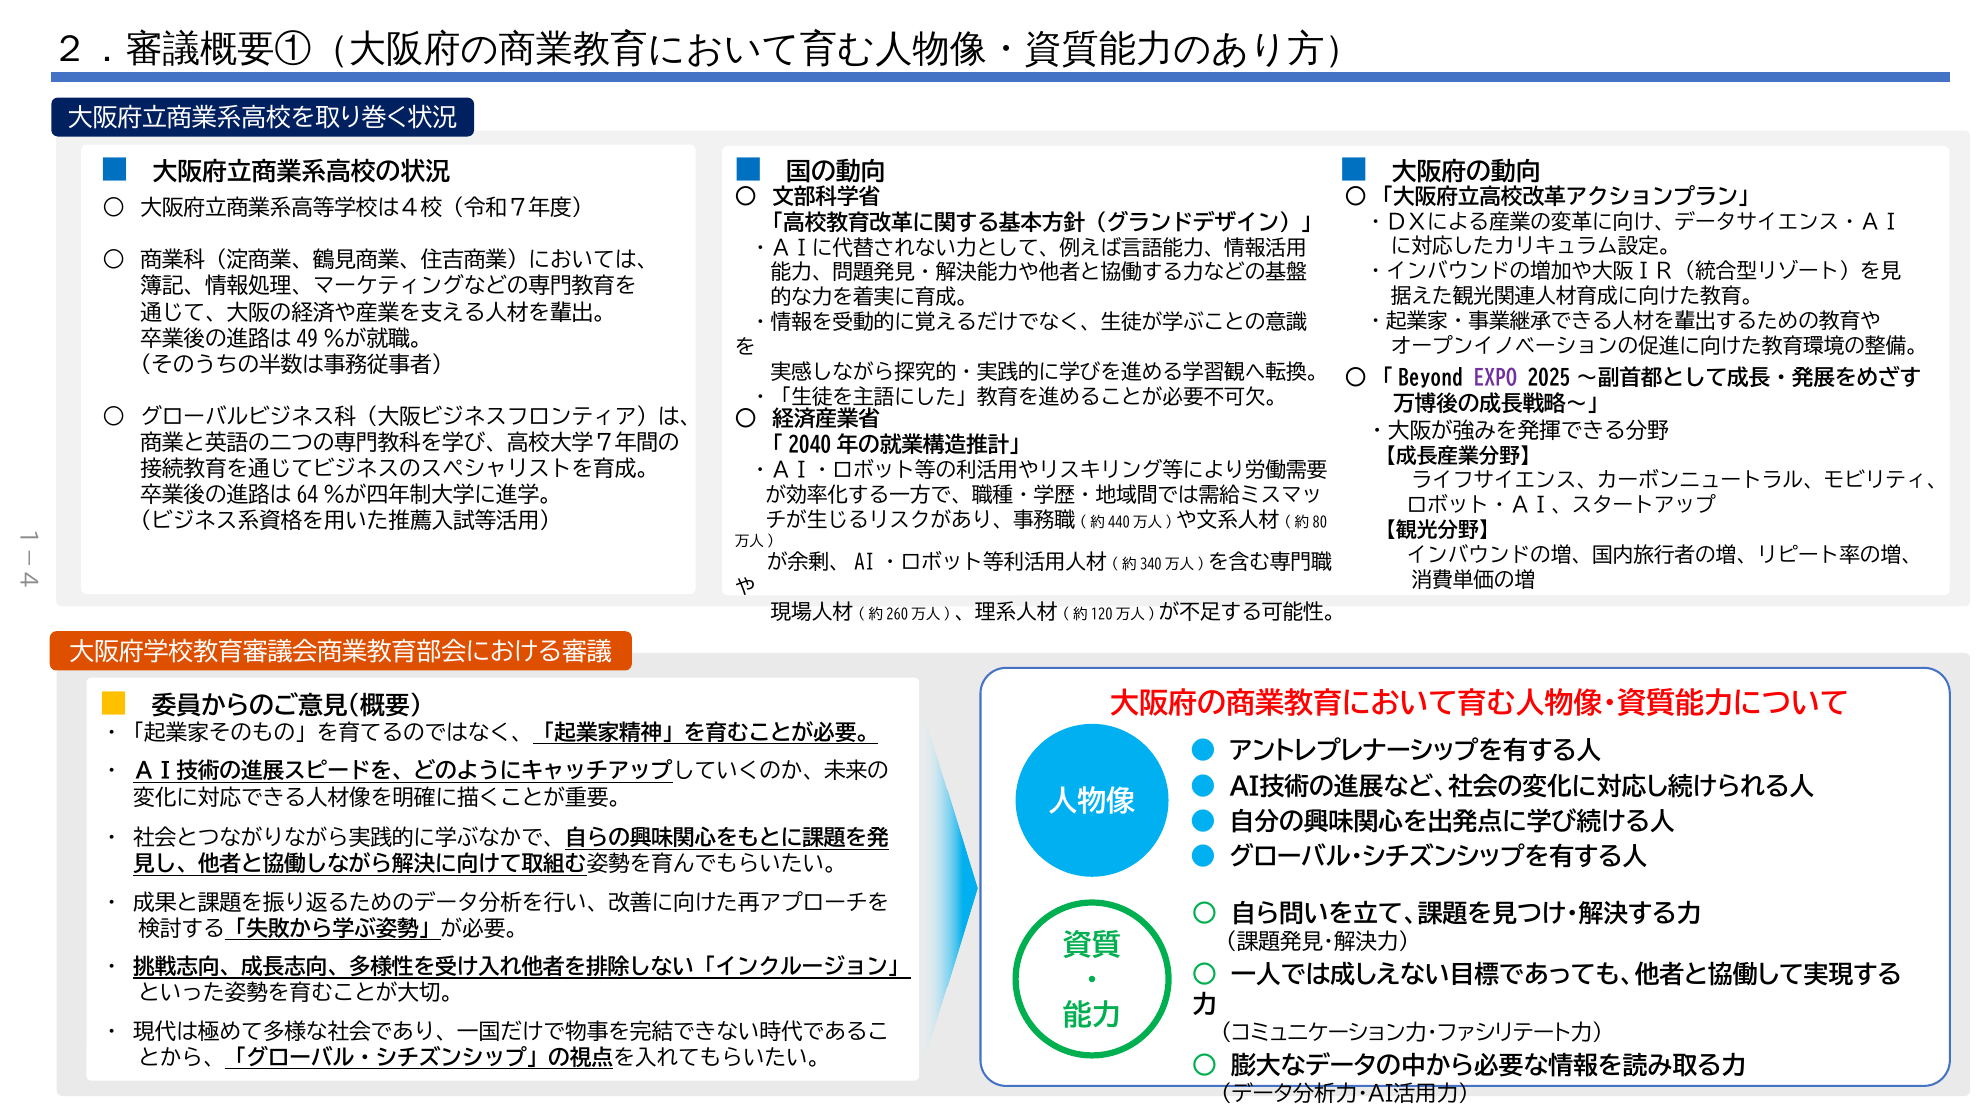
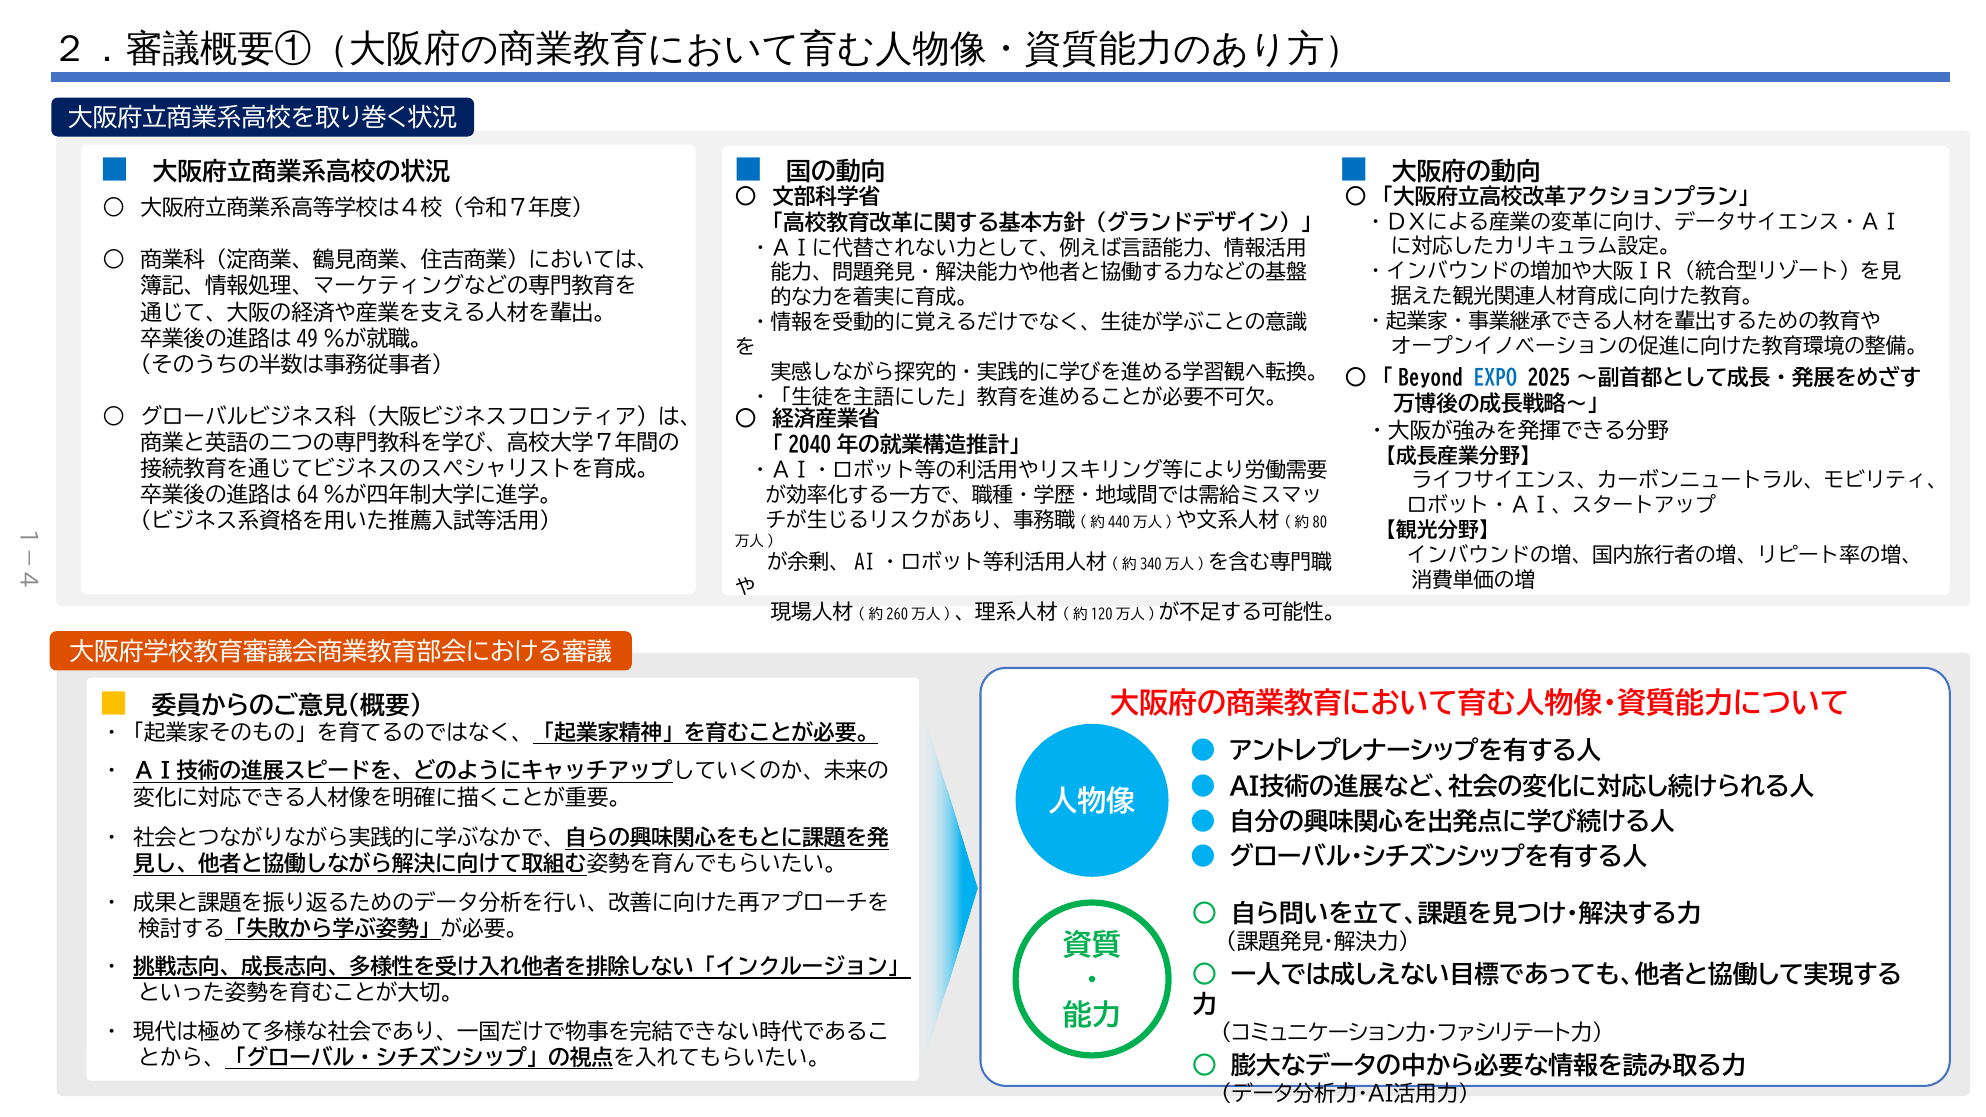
EXPO colour: purple -> blue (1495, 379)
